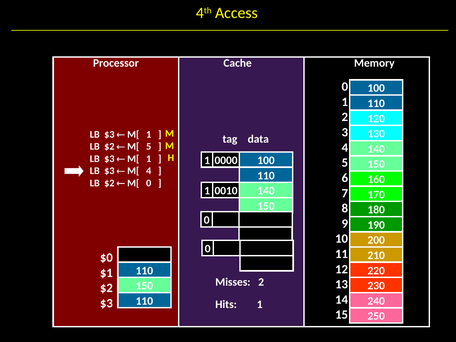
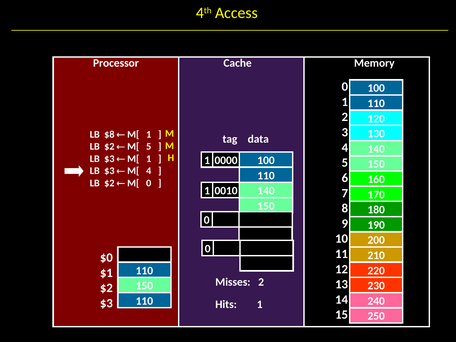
$3: $3 -> $8 (109, 134)
